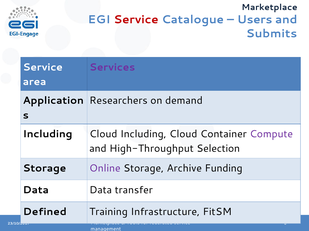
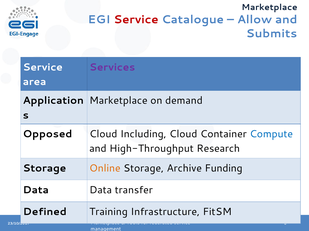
Users: Users -> Allow (255, 20)
Researchers: Researchers -> Marketplace (118, 101)
Including: Including -> Opposed (48, 134)
Compute colour: purple -> blue (271, 134)
Selection: Selection -> Research (218, 149)
Online colour: purple -> orange (105, 169)
